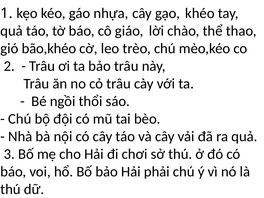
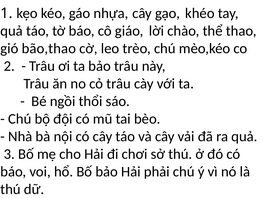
bão,khéo: bão,khéo -> bão,thao (49, 49)
